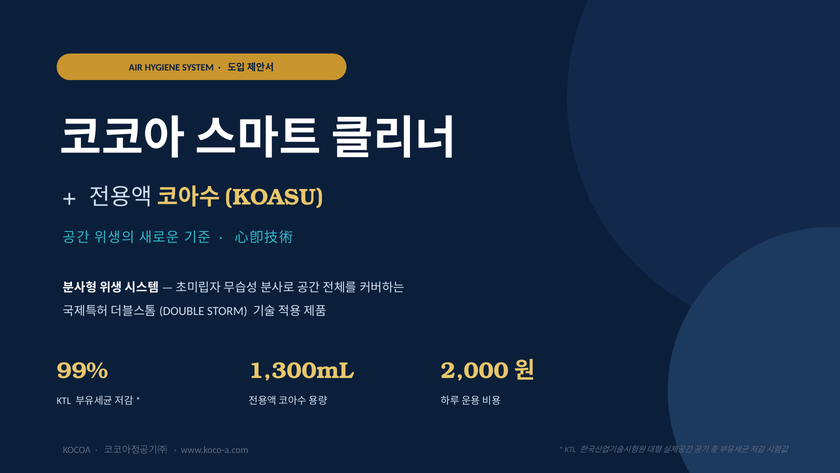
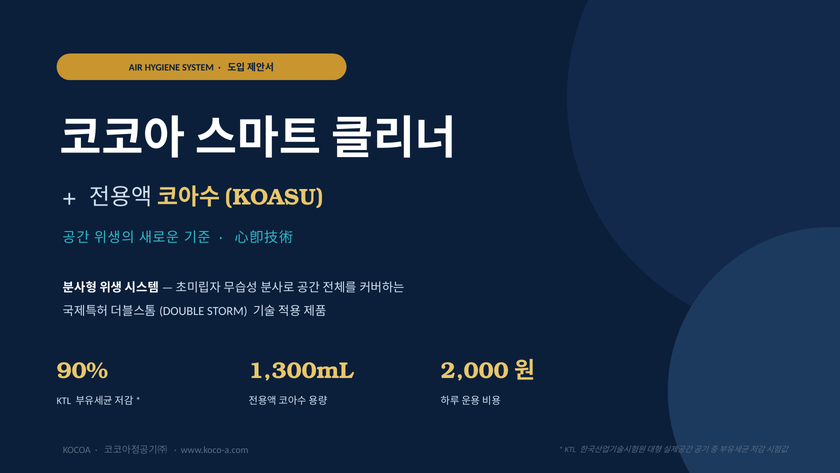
99%: 99% -> 90% (82, 370)
